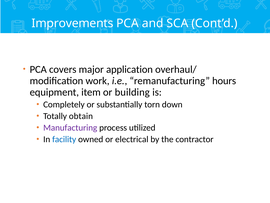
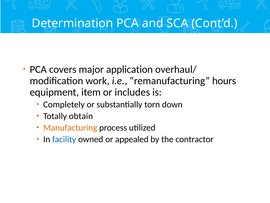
Improvements: Improvements -> Determination (72, 23)
building: building -> includes (132, 92)
Manufacturing colour: purple -> orange (70, 127)
electrical: electrical -> appealed (132, 139)
